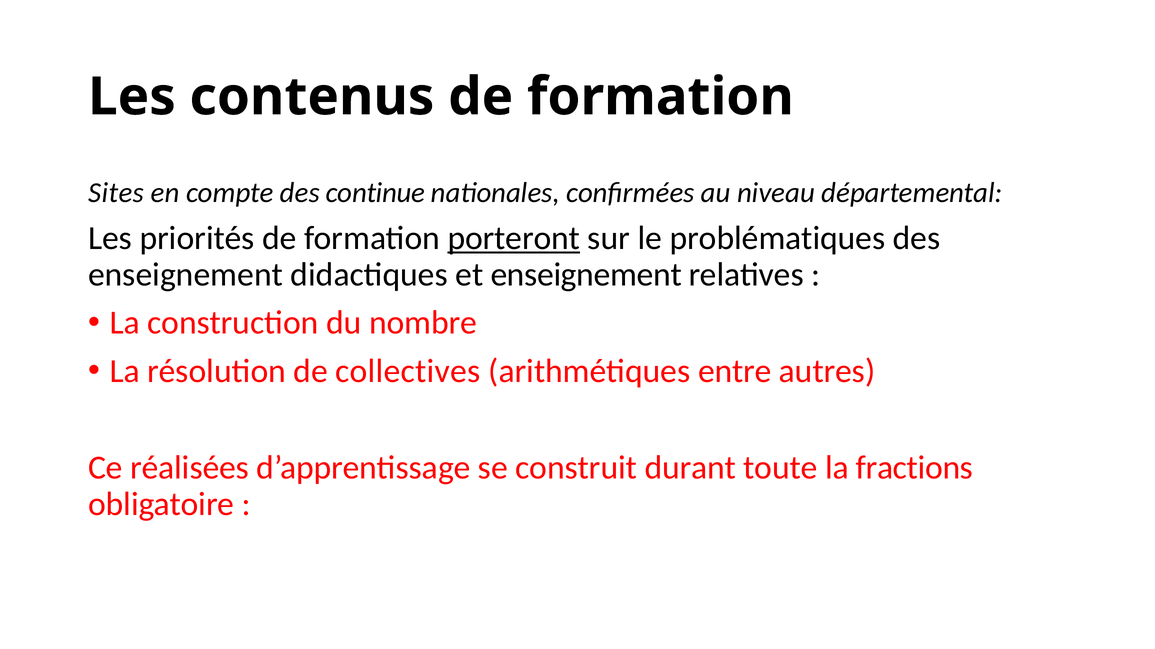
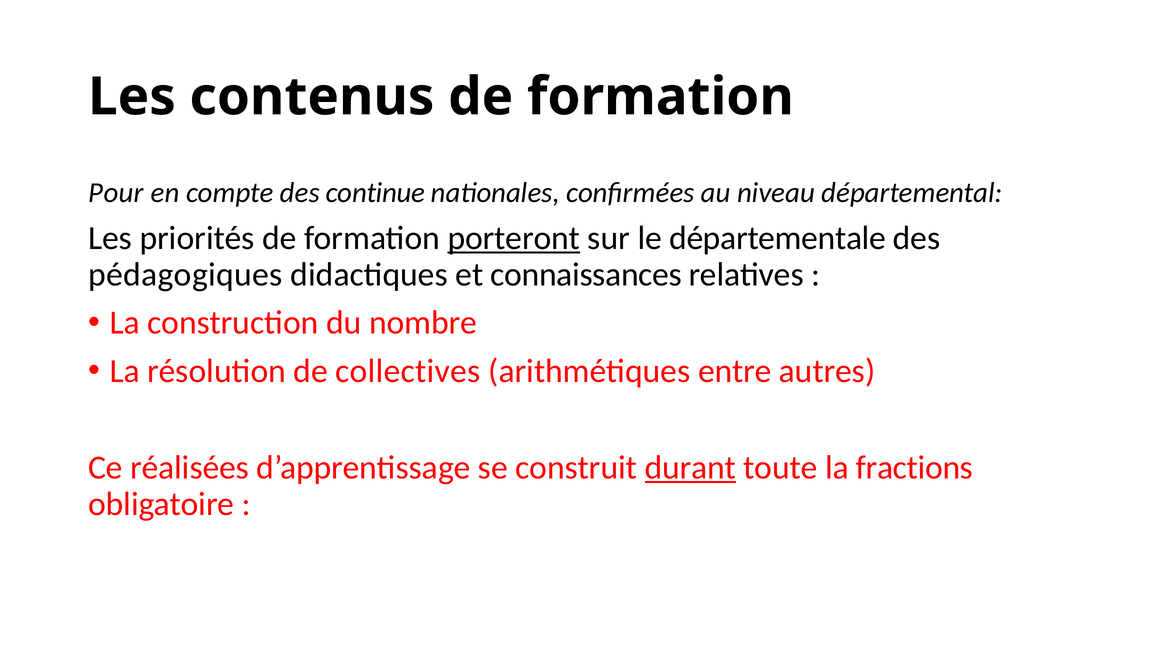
Sites: Sites -> Pour (116, 193)
problématiques: problématiques -> départementale (778, 238)
enseignement: enseignement -> pédagogiques (185, 275)
et enseignement: enseignement -> connaissances (586, 275)
durant underline: none -> present (690, 468)
